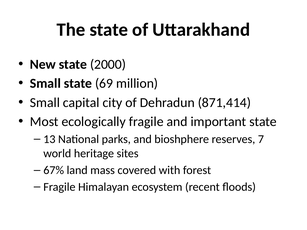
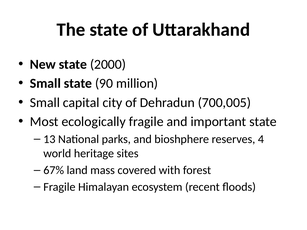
69: 69 -> 90 (104, 84)
871,414: 871,414 -> 700,005 (224, 103)
7: 7 -> 4 (261, 139)
